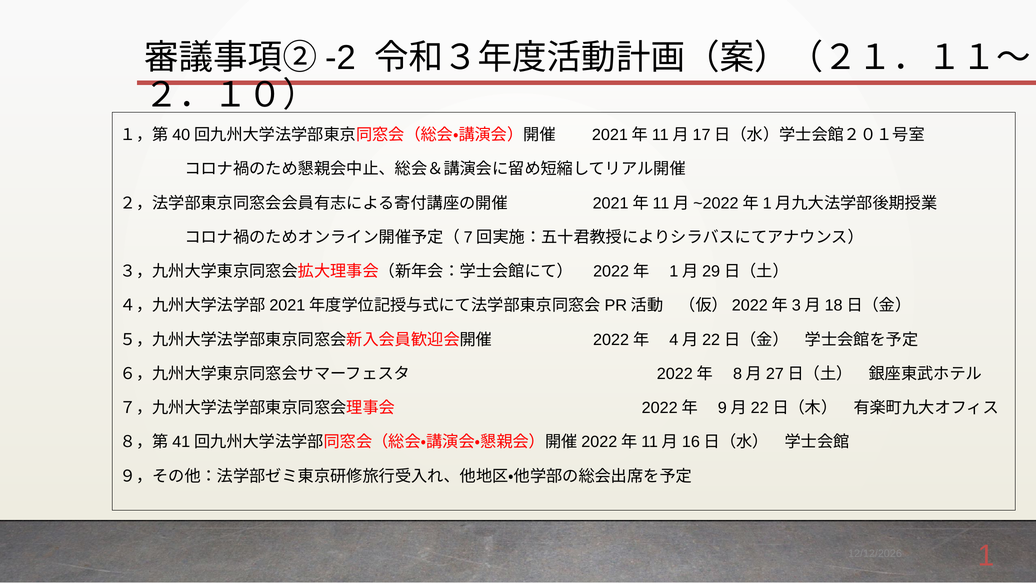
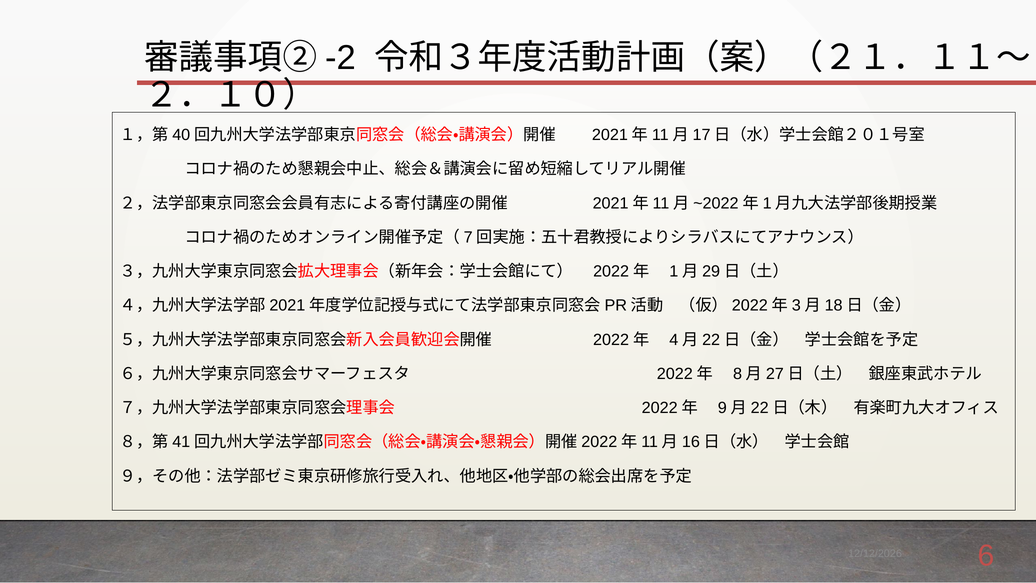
1: 1 -> 6 (986, 556)
